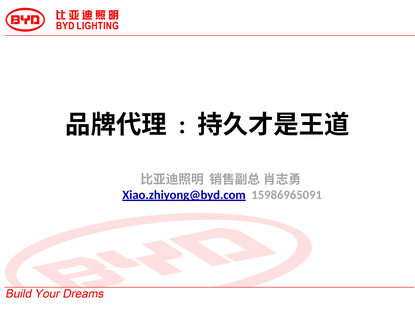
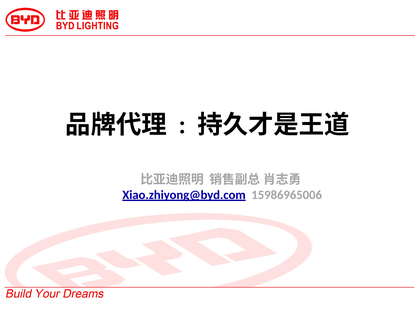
15986965091: 15986965091 -> 15986965006 (287, 194)
